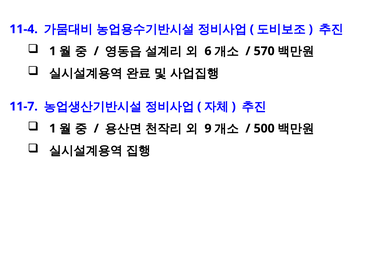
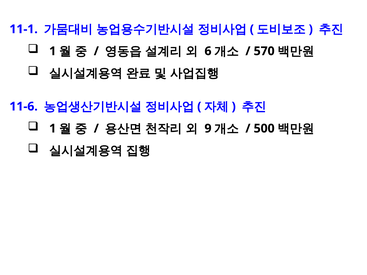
11-4: 11-4 -> 11-1 (24, 29)
11-7: 11-7 -> 11-6 (24, 107)
